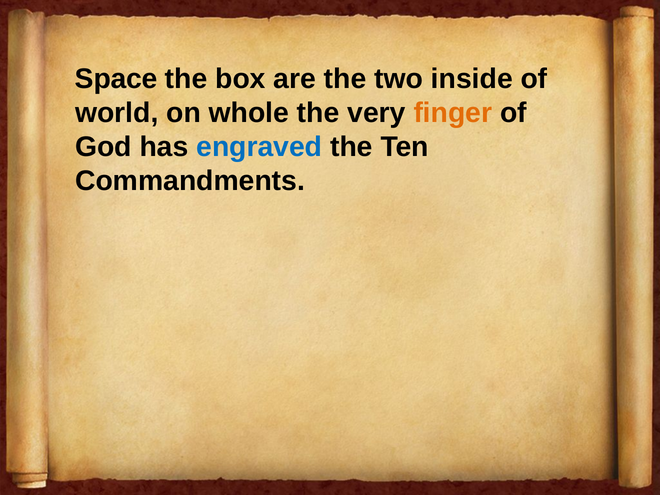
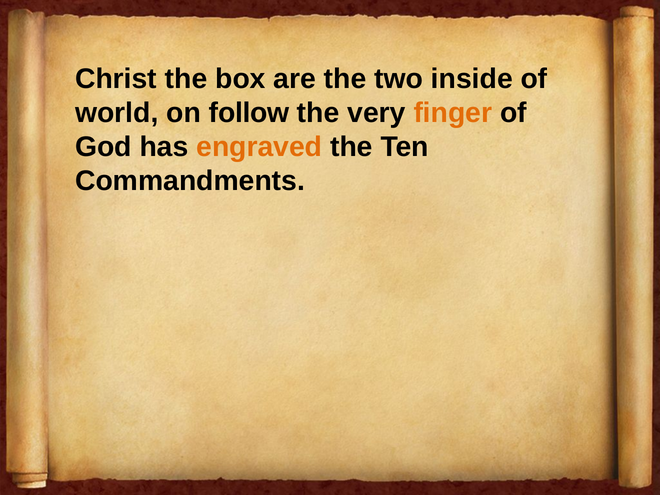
Space: Space -> Christ (116, 79)
whole: whole -> follow (249, 113)
engraved colour: blue -> orange (259, 147)
